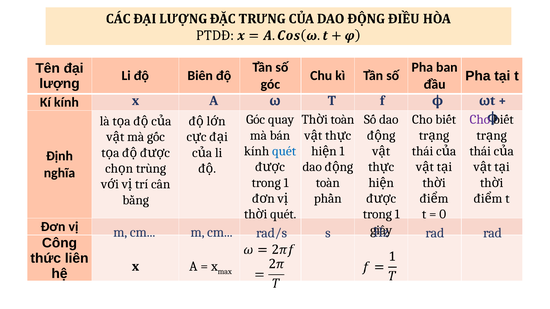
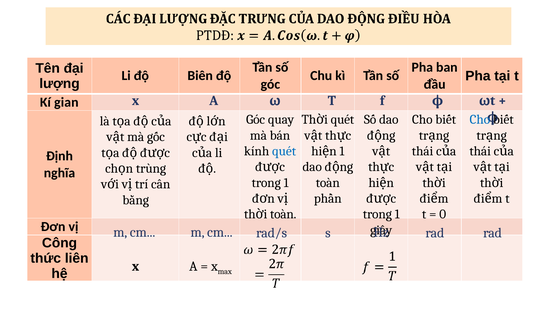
Kí kính: kính -> gian (66, 102)
toàn: toàn -> quét (342, 120)
Cho colour: purple -> blue (480, 120)
quét: quét -> toàn (283, 215)
